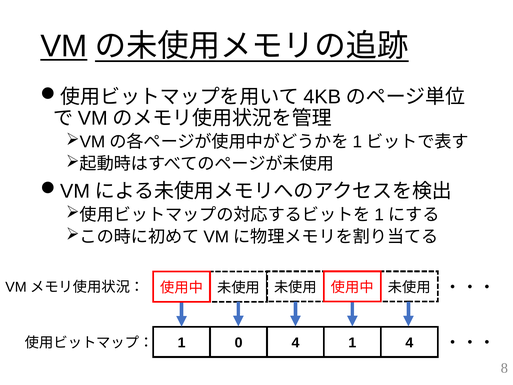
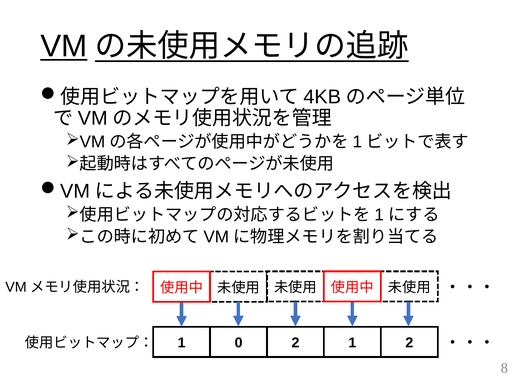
0 4: 4 -> 2 (295, 343)
1 4: 4 -> 2 (409, 343)
